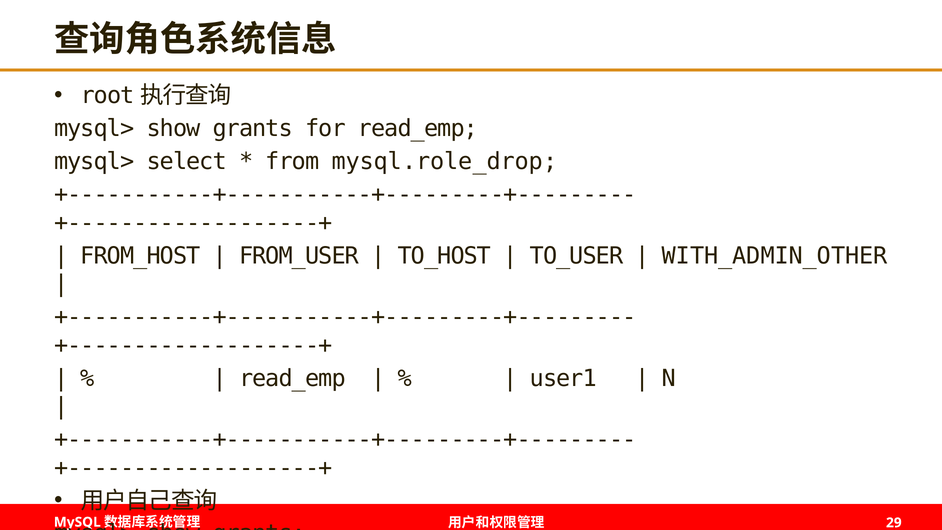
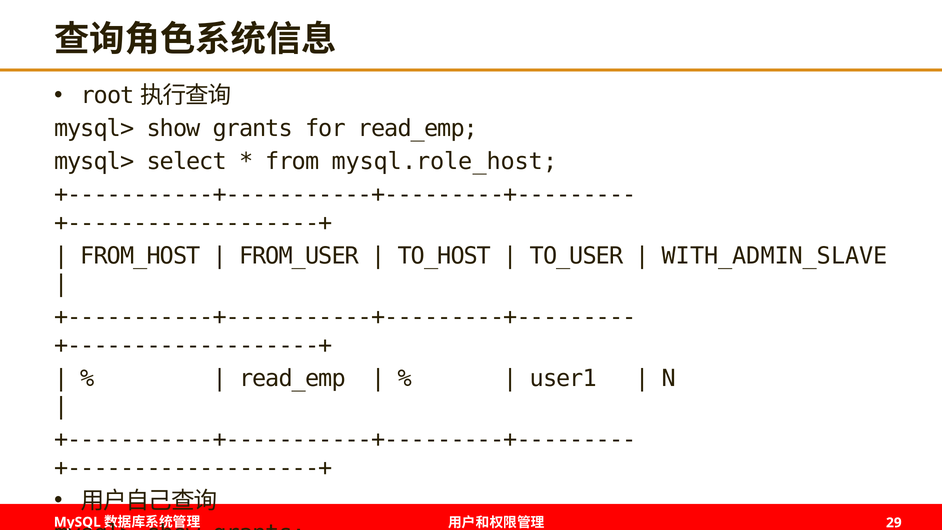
mysql.role_drop: mysql.role_drop -> mysql.role_host (444, 162)
WITH_ADMIN_OTHER: WITH_ADMIN_OTHER -> WITH_ADMIN_SLAVE (775, 256)
